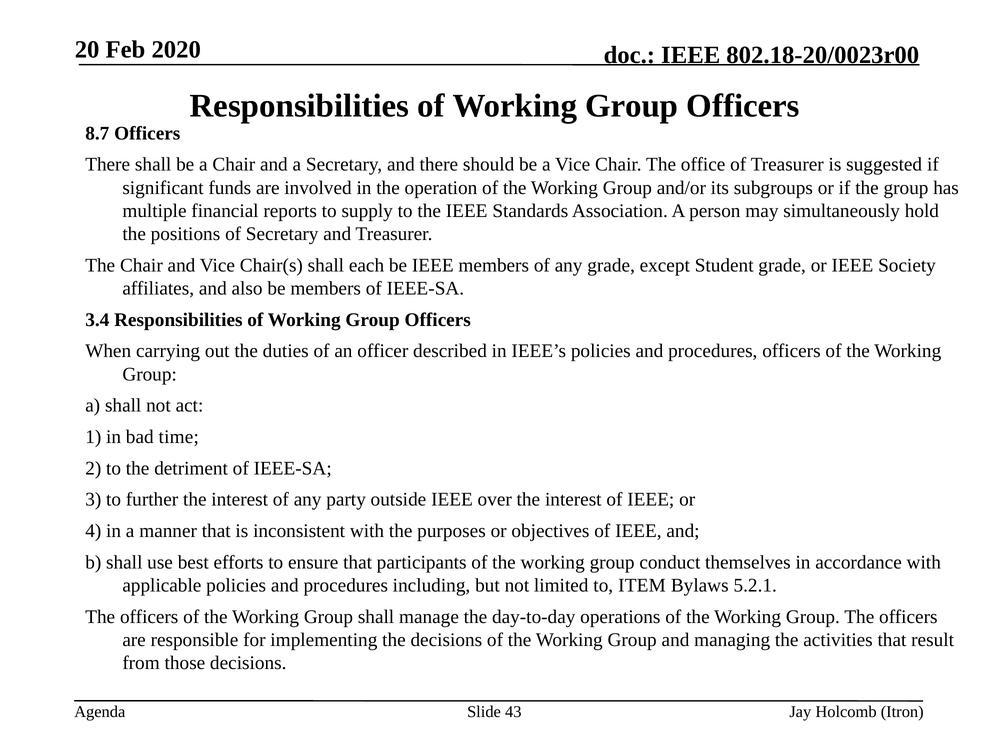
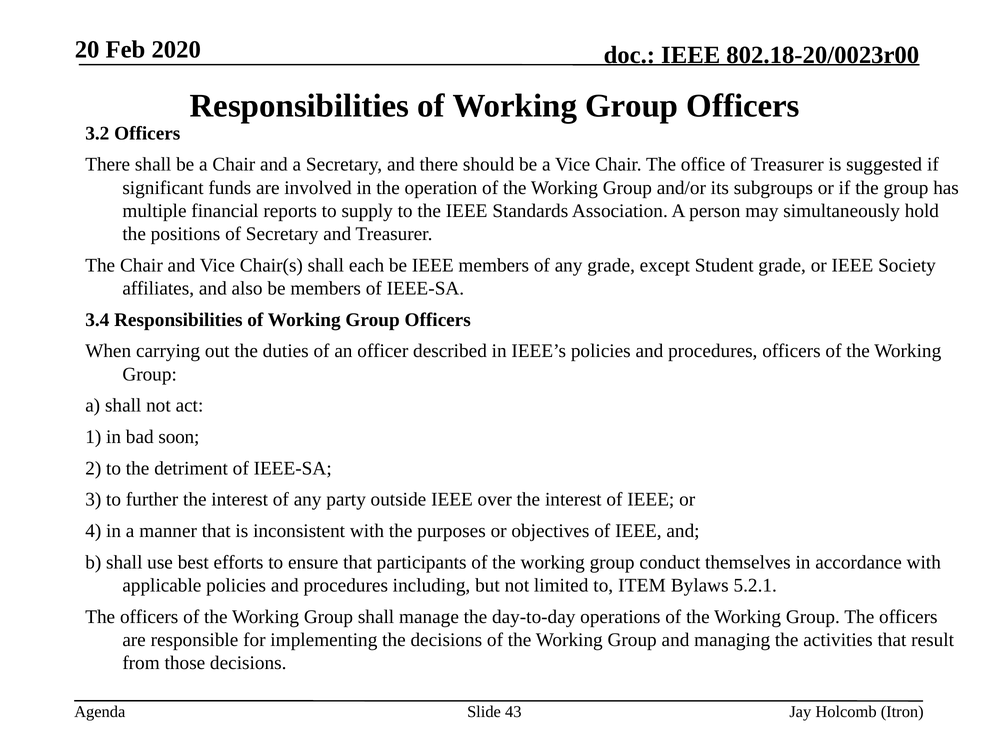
8.7: 8.7 -> 3.2 (97, 133)
time: time -> soon (179, 437)
